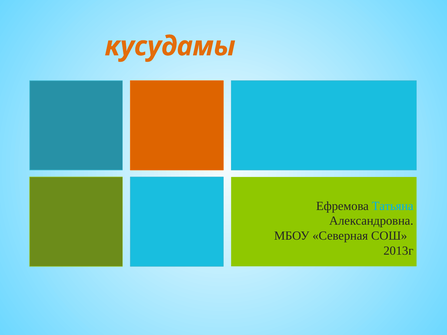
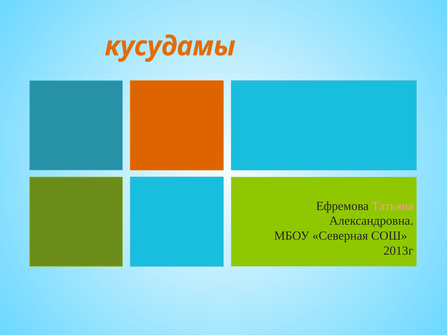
Татьяна colour: light blue -> pink (393, 206)
